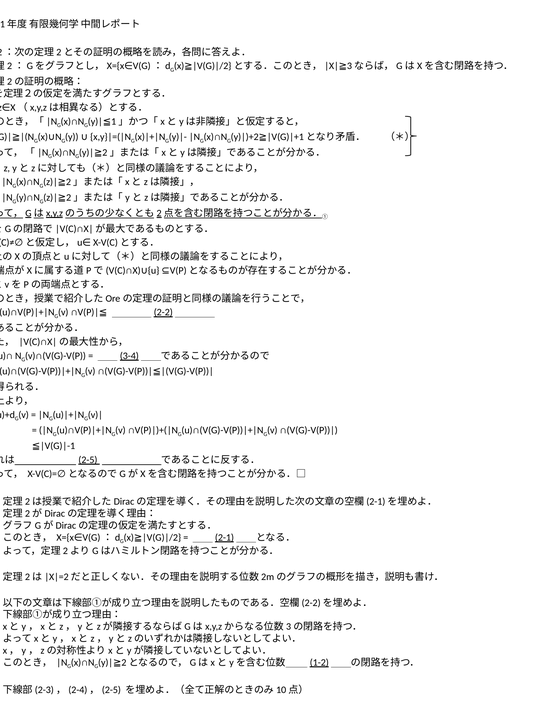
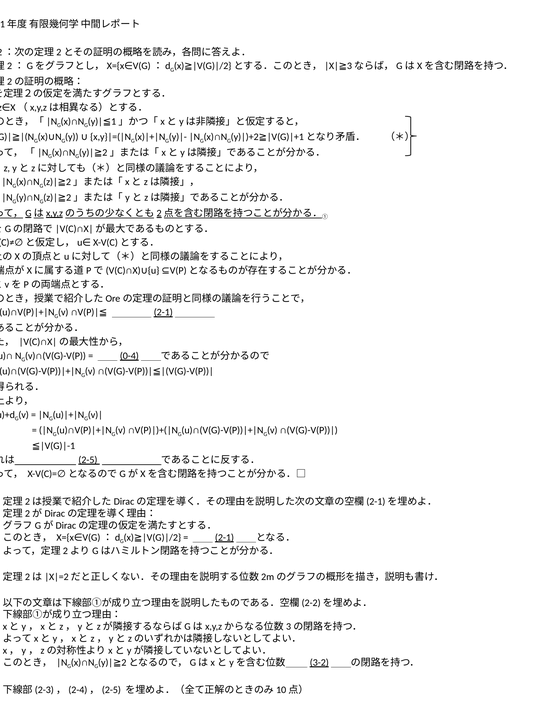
2-2: 2-2 -> 2-1 (163, 312)
3-4: 3-4 -> 0-4 (129, 356)
1-2: 1-2 -> 3-2 (319, 662)
